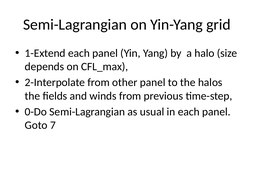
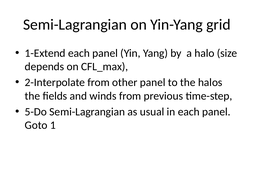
0-Do: 0-Do -> 5-Do (36, 112)
7: 7 -> 1 (53, 126)
